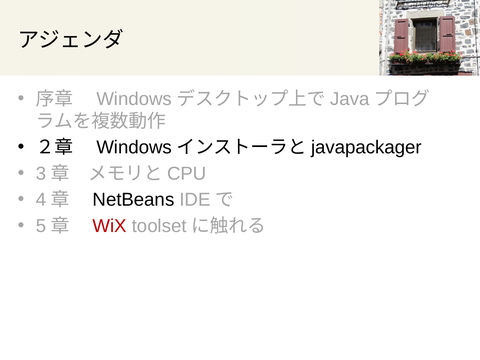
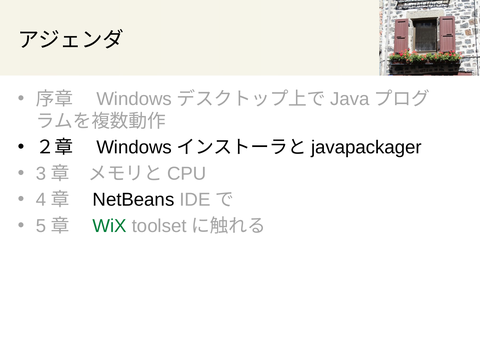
WiX colour: red -> green (110, 226)
